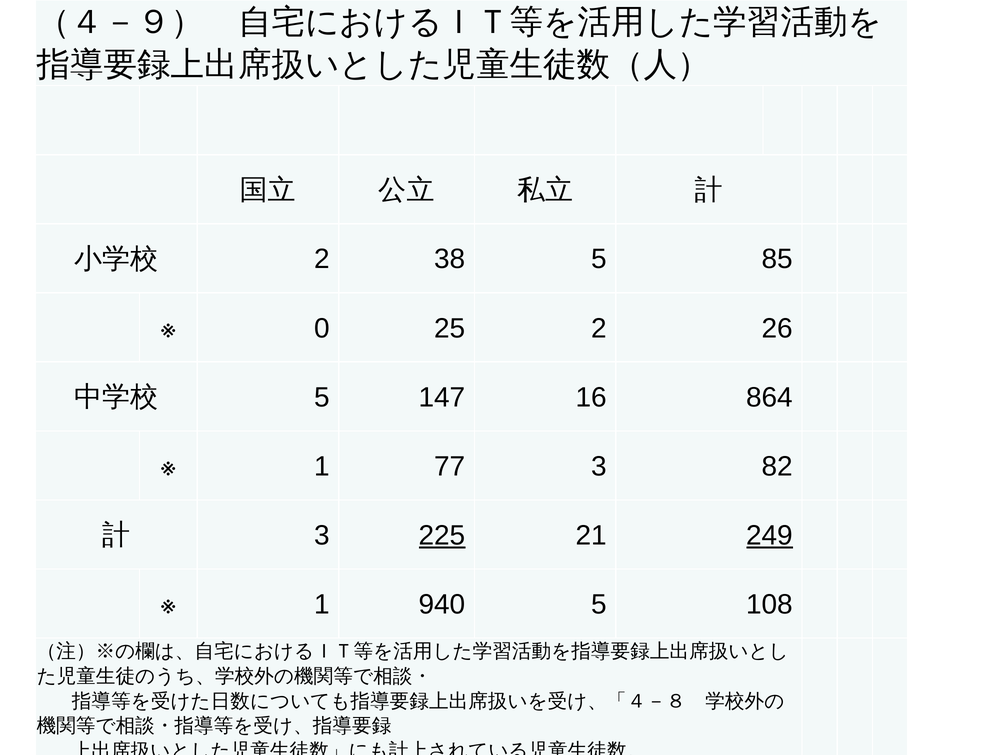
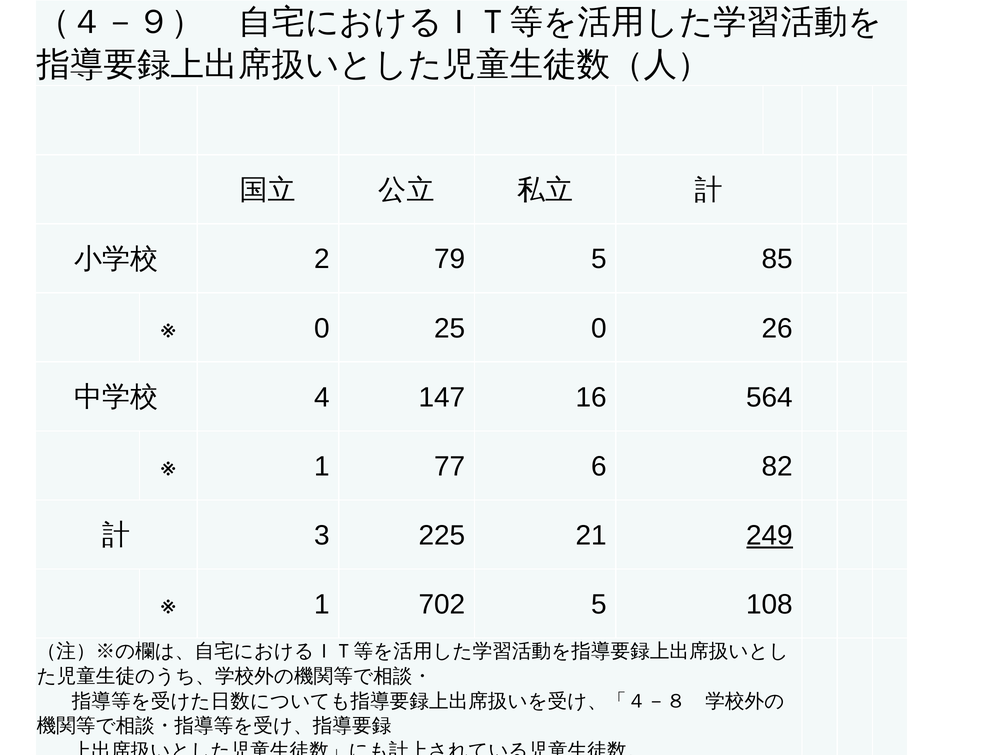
38: 38 -> 79 (450, 259)
25 2: 2 -> 0 (599, 328)
5: 5 -> 4 (322, 397)
864: 864 -> 564 (770, 397)
77 3: 3 -> 6 (599, 467)
225 underline: present -> none (442, 536)
940: 940 -> 702 (442, 605)
